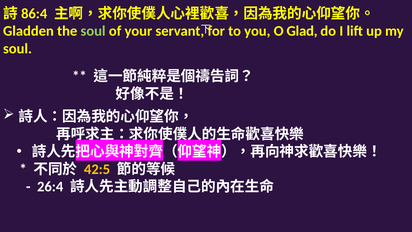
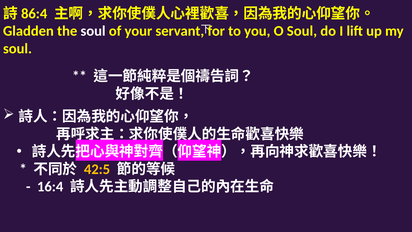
soul colour: light green -> white (93, 31)
O Glad: Glad -> Soul (302, 31)
26:4: 26:4 -> 16:4 (50, 187)
